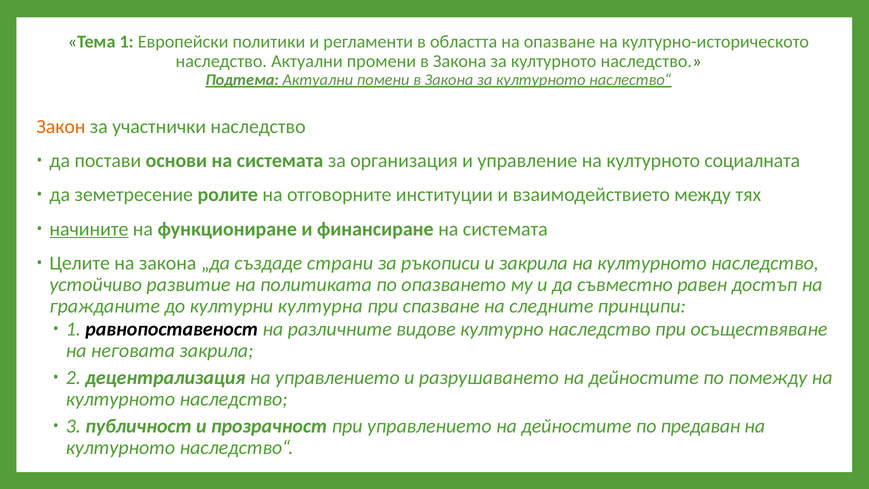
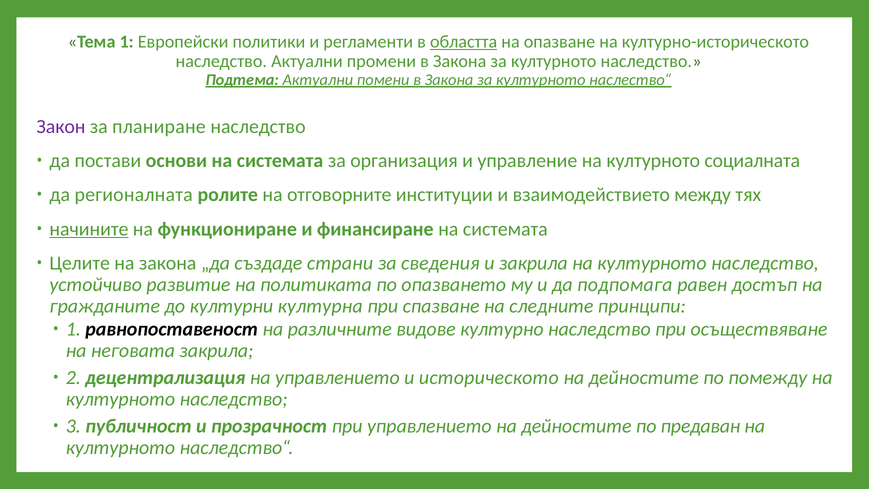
областта underline: none -> present (464, 42)
Закон colour: orange -> purple (61, 126)
участнички: участнички -> планиране (159, 126)
земетресение: земетресение -> регионалната (134, 195)
ръкописи: ръкописи -> сведения (440, 263)
съвместно: съвместно -> подпомага (625, 284)
разрушаването: разрушаването -> историческото (489, 378)
